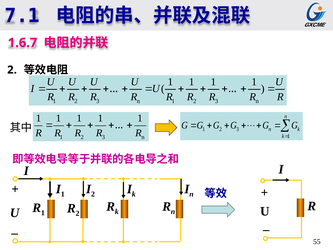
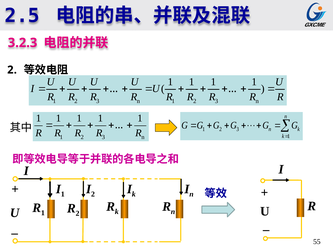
7.1: 7.1 -> 2.5 (22, 16)
1.6.7: 1.6.7 -> 3.2.3 (23, 43)
